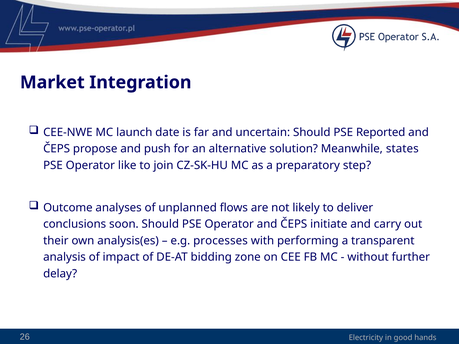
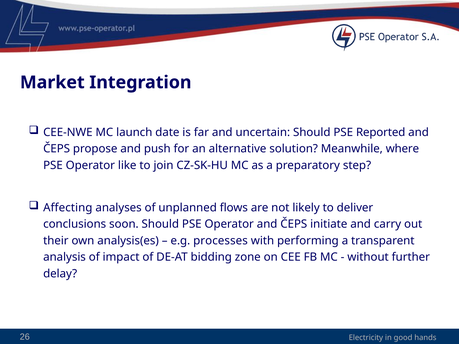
states: states -> where (402, 149)
Outcome: Outcome -> Affecting (68, 208)
